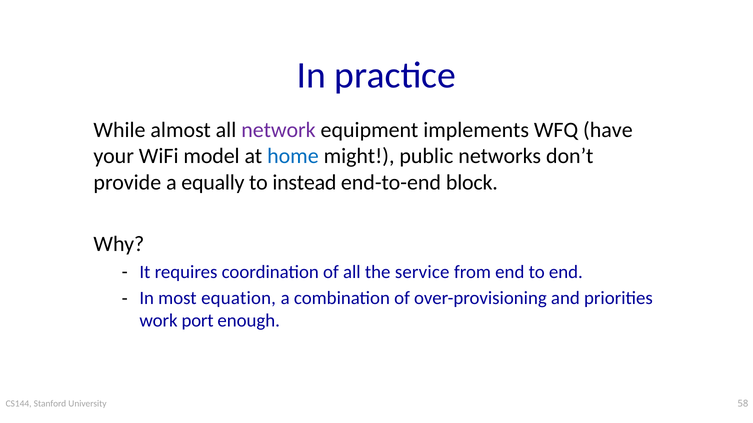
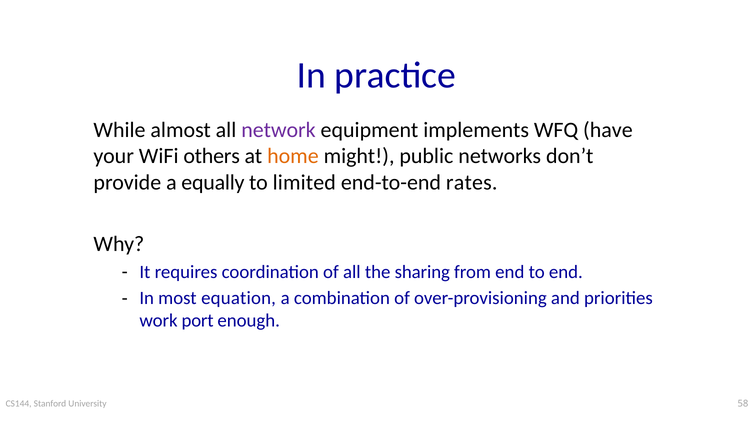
model: model -> others (212, 156)
home colour: blue -> orange (293, 156)
instead: instead -> limited (304, 183)
block: block -> rates (472, 183)
service: service -> sharing (422, 272)
